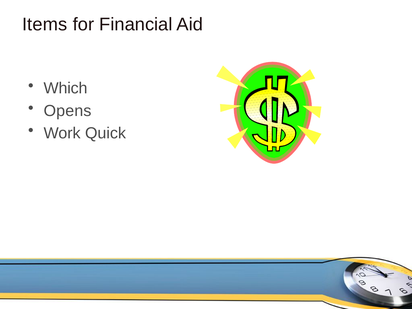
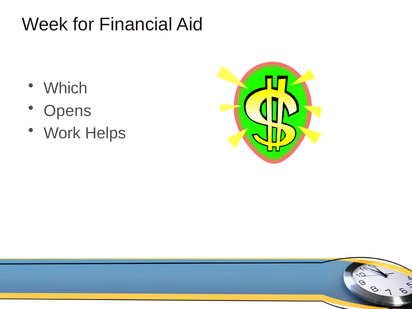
Items: Items -> Week (45, 24)
Quick: Quick -> Helps (105, 133)
